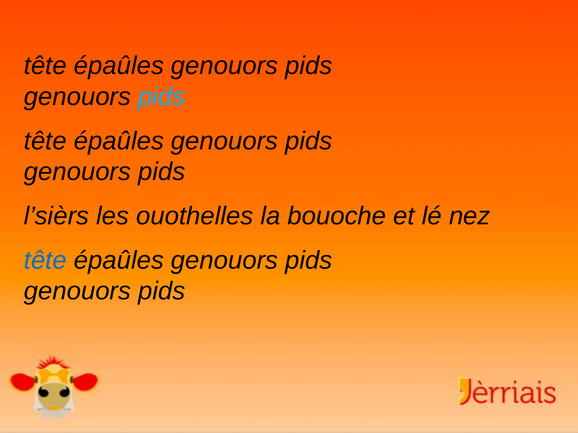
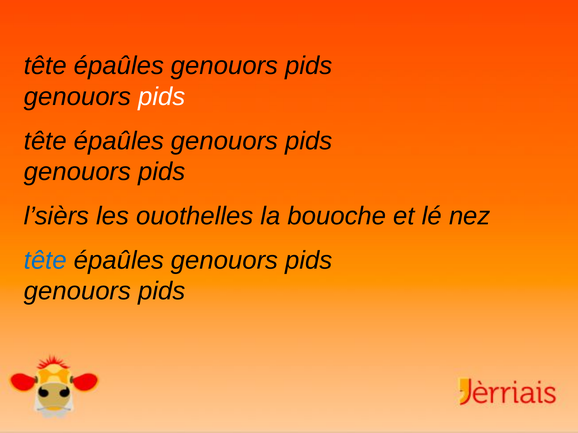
pids colour: light blue -> white (162, 97)
